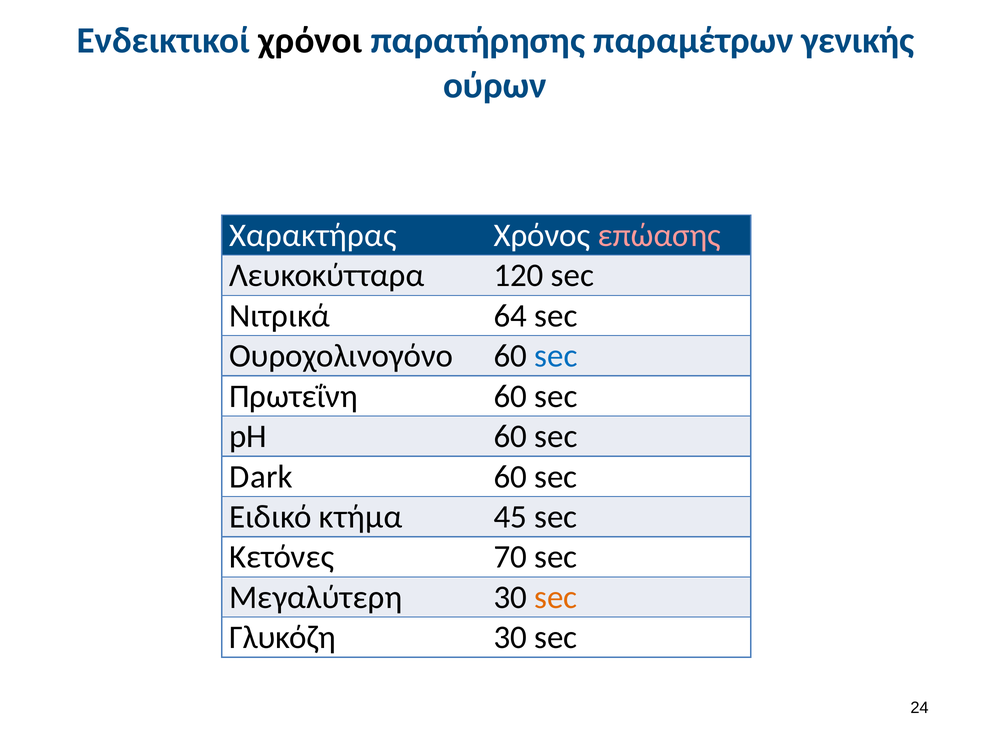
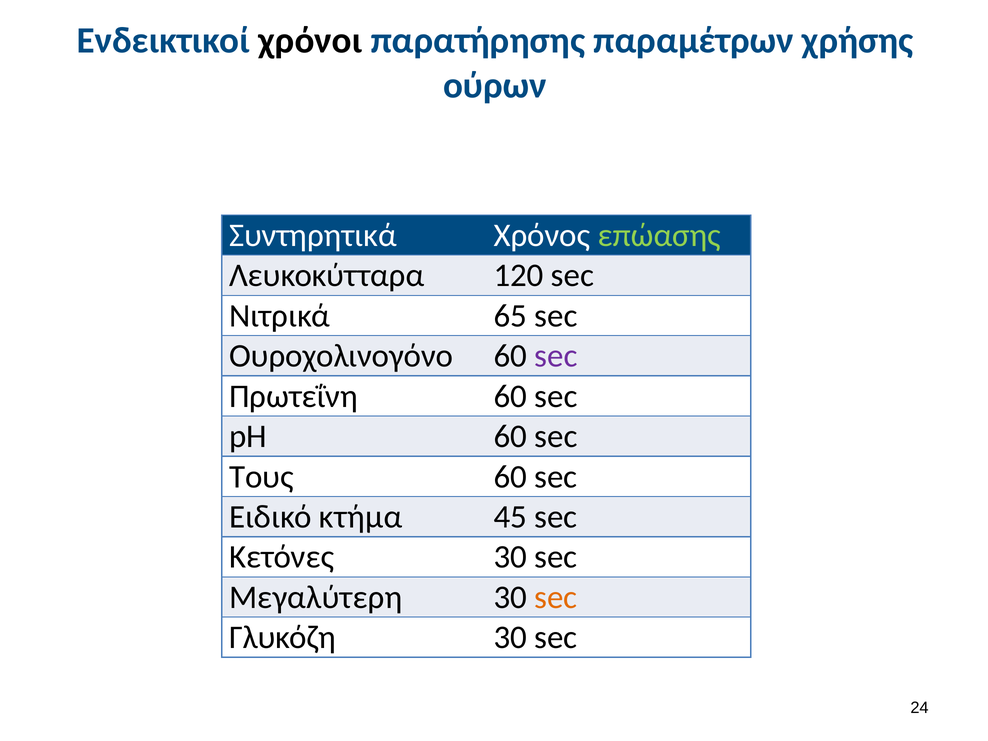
γενικής: γενικής -> χρήσης (858, 41)
Χαρακτήρας: Χαρακτήρας -> Συντηρητικά (313, 235)
επώασης colour: pink -> light green (659, 235)
64: 64 -> 65 (510, 316)
sec colour: blue -> purple (556, 356)
Dark: Dark -> Τους (261, 477)
Κετόνες 70: 70 -> 30 (510, 557)
